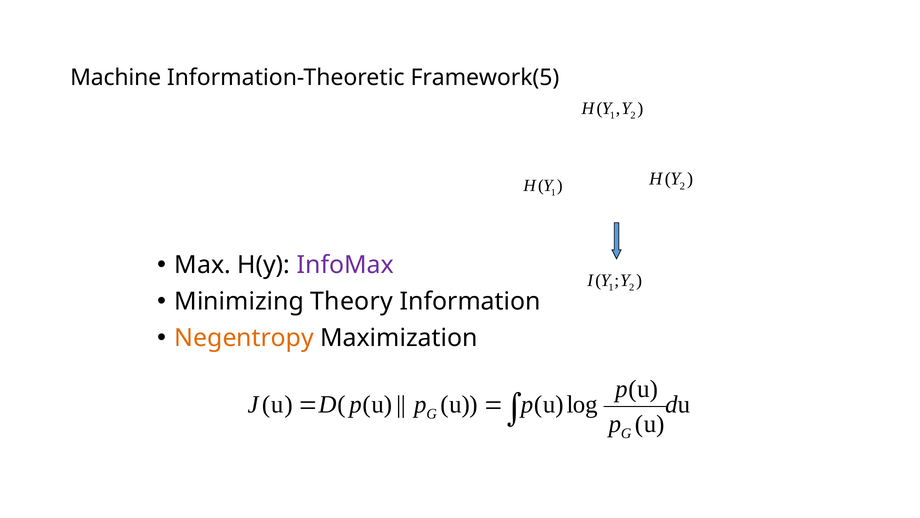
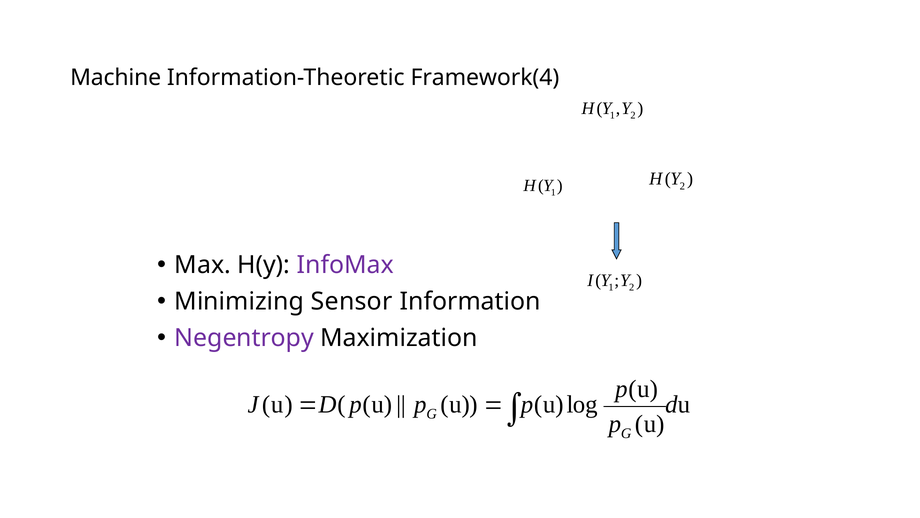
Framework(5: Framework(5 -> Framework(4 (485, 77)
Theory: Theory -> Sensor (352, 301)
Negentropy colour: orange -> purple (244, 338)
